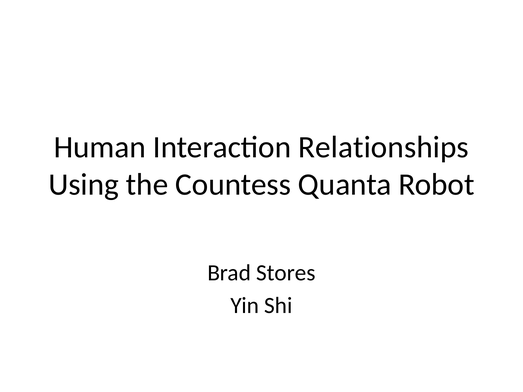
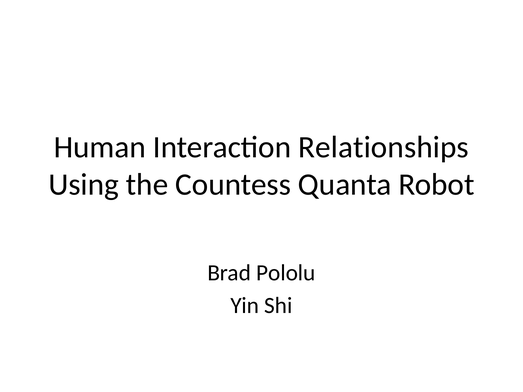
Stores: Stores -> Pololu (286, 273)
